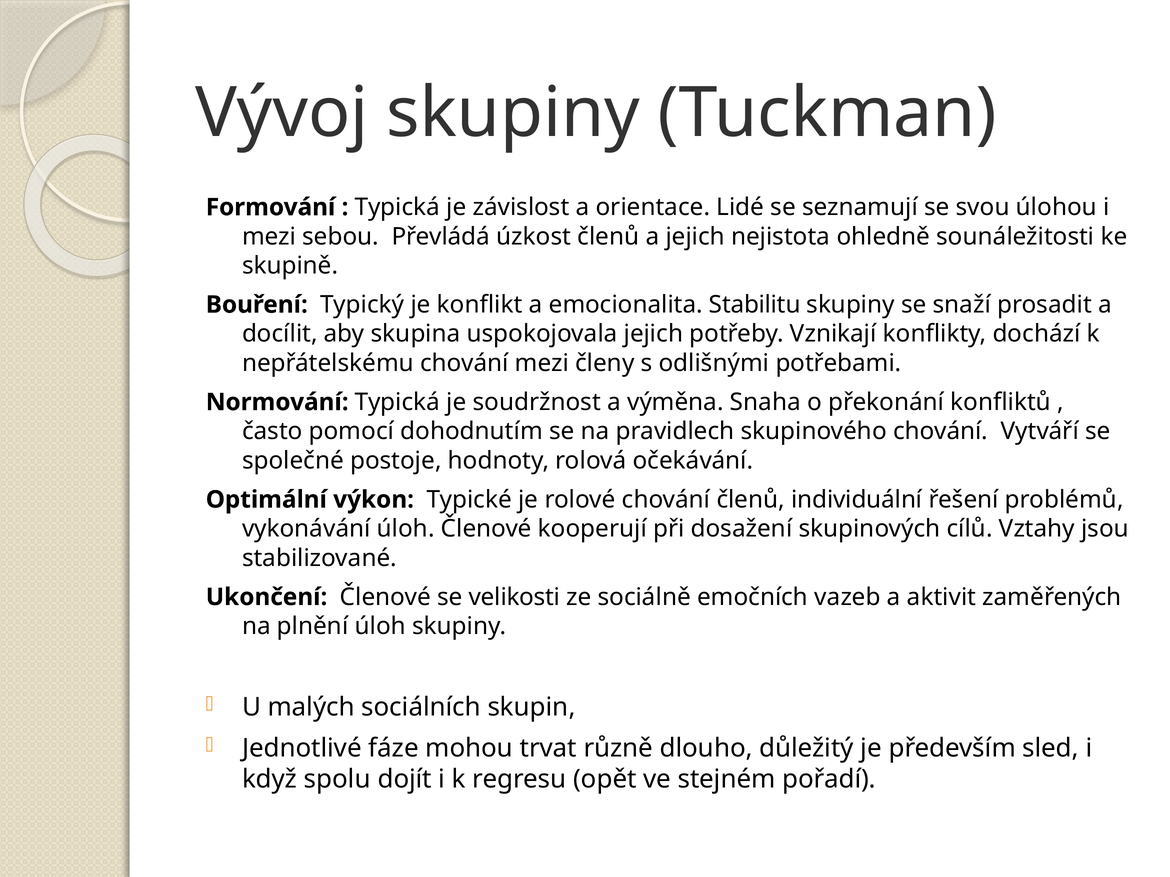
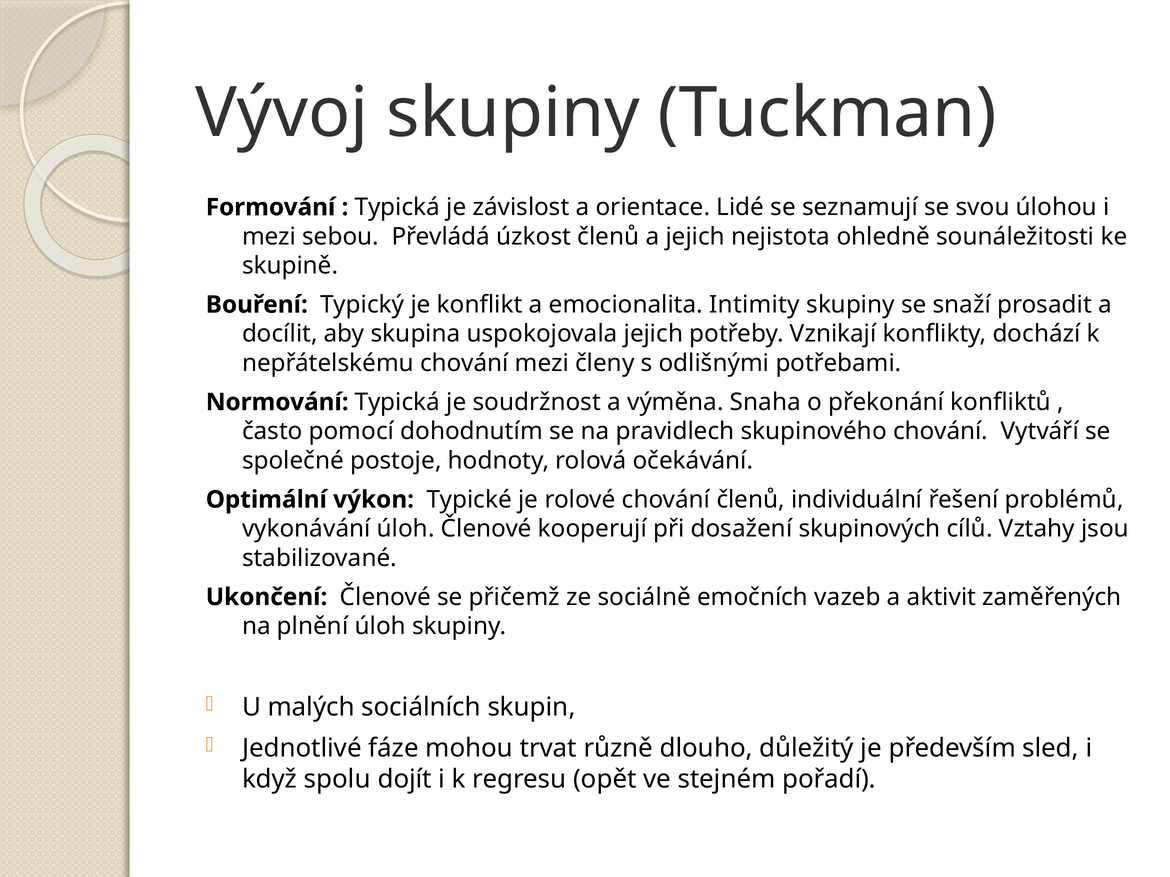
Stabilitu: Stabilitu -> Intimity (755, 305)
velikosti: velikosti -> přičemž (514, 597)
